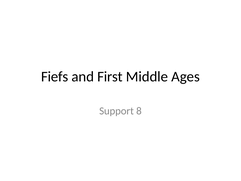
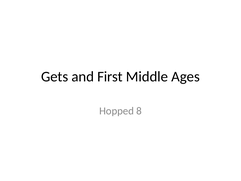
Fiefs: Fiefs -> Gets (55, 77)
Support: Support -> Hopped (117, 111)
